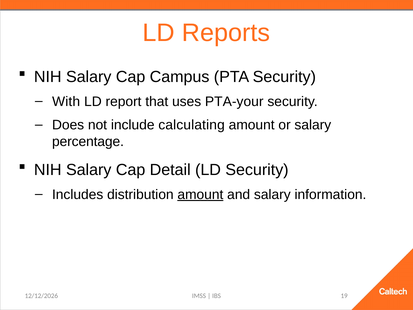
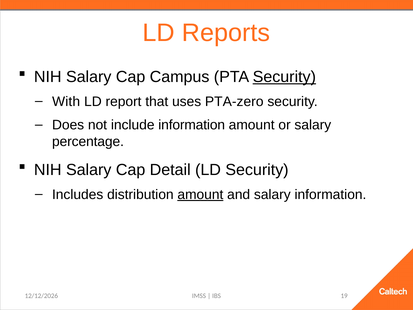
Security underline: none -> present (284, 77)
PTA-your: PTA-your -> PTA-zero (234, 101)
include calculating: calculating -> information (192, 125)
